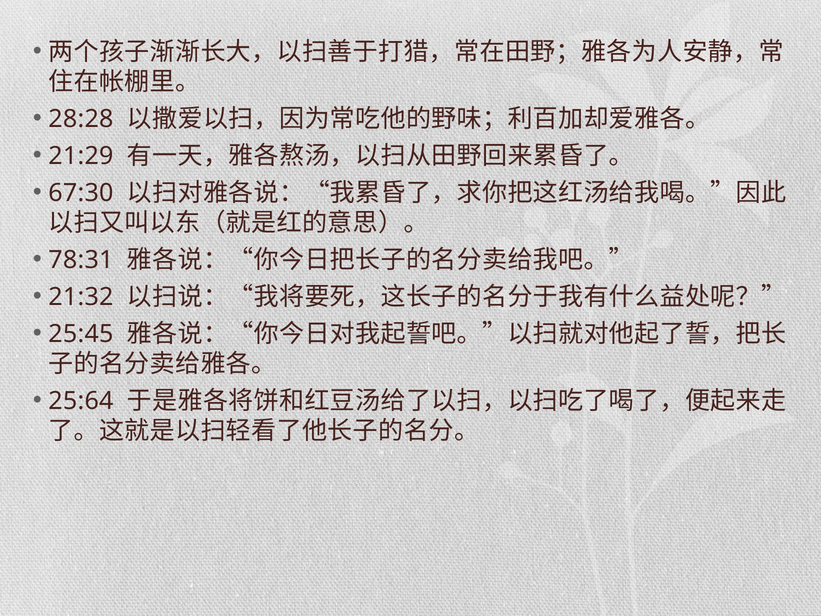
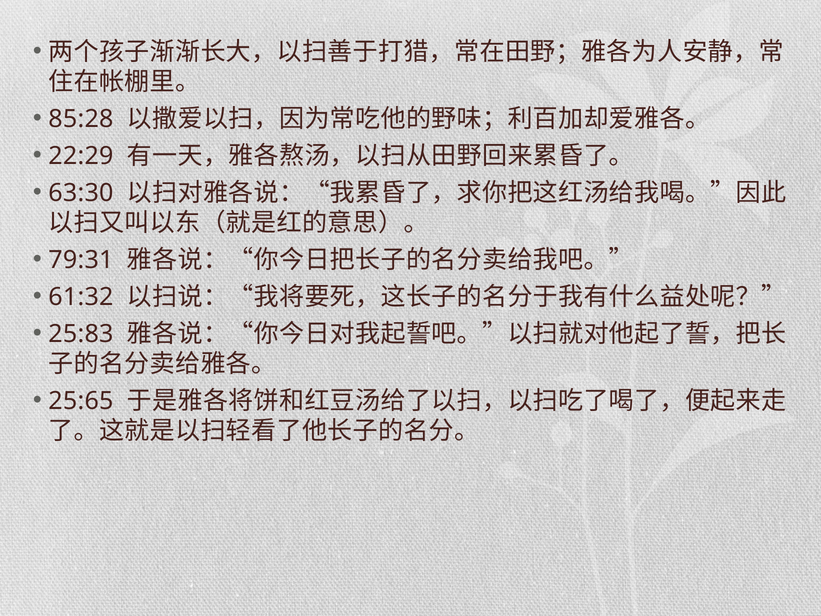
28:28: 28:28 -> 85:28 (81, 119)
21:29: 21:29 -> 22:29 (81, 156)
67:30: 67:30 -> 63:30 (81, 193)
78:31: 78:31 -> 79:31 (81, 260)
21:32: 21:32 -> 61:32 (81, 297)
25:45: 25:45 -> 25:83 (81, 334)
25:64: 25:64 -> 25:65 (81, 401)
